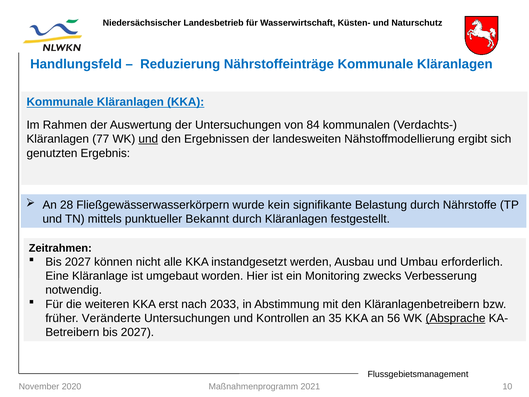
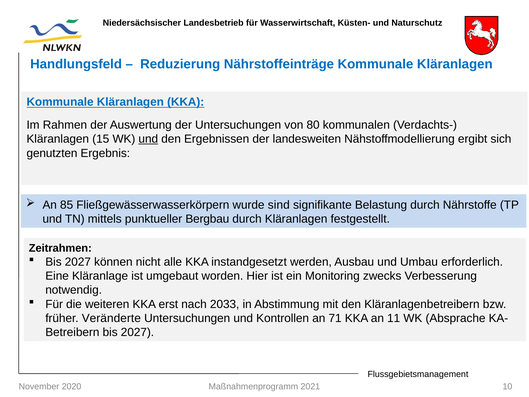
84: 84 -> 80 (313, 125)
77: 77 -> 15 (101, 139)
28: 28 -> 85 (67, 205)
kein: kein -> sind (279, 205)
Bekannt: Bekannt -> Bergbau (207, 219)
35: 35 -> 71 (335, 318)
56: 56 -> 11 (394, 318)
Absprache underline: present -> none (456, 318)
